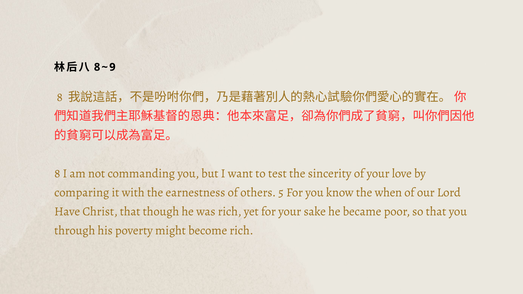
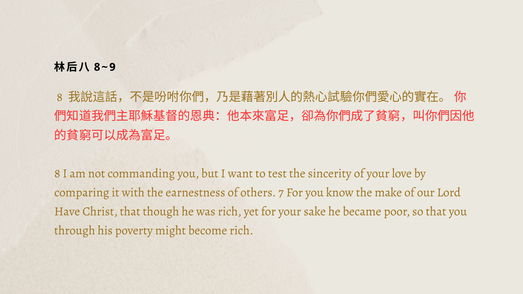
5: 5 -> 7 (281, 193)
when: when -> make (388, 193)
